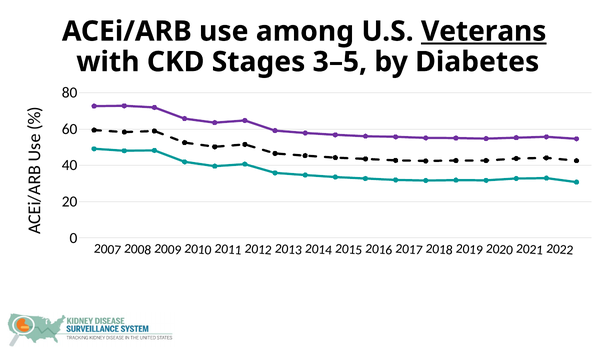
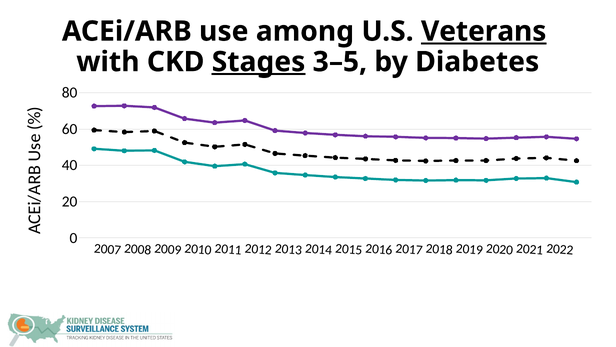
Stages underline: none -> present (259, 62)
